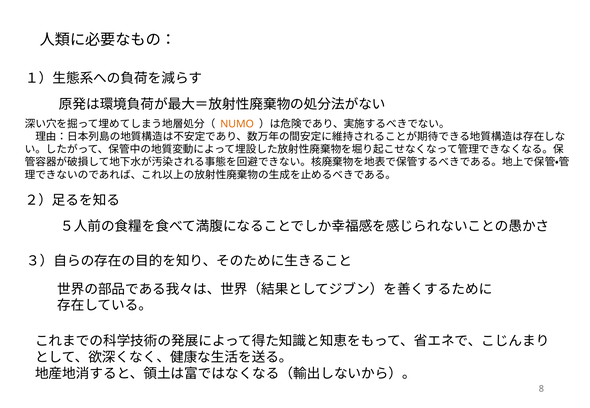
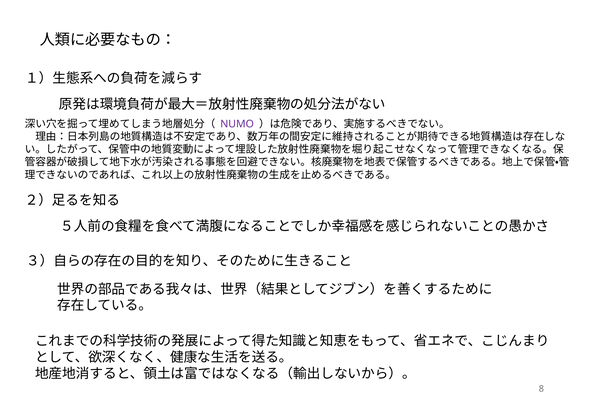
NUMO colour: orange -> purple (237, 124)
